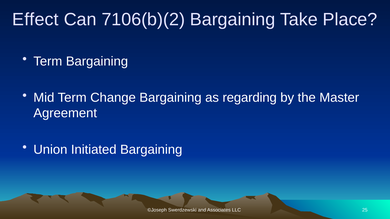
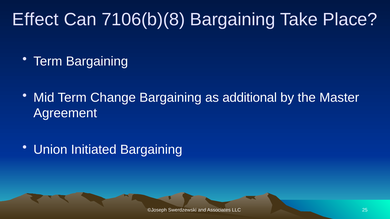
7106(b)(2: 7106(b)(2 -> 7106(b)(8 (143, 20)
regarding: regarding -> additional (250, 98)
